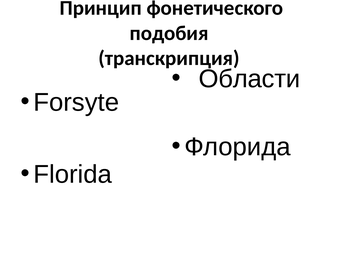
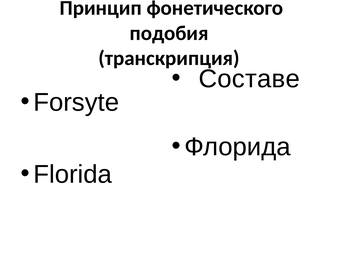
Области: Области -> Составе (249, 79)
